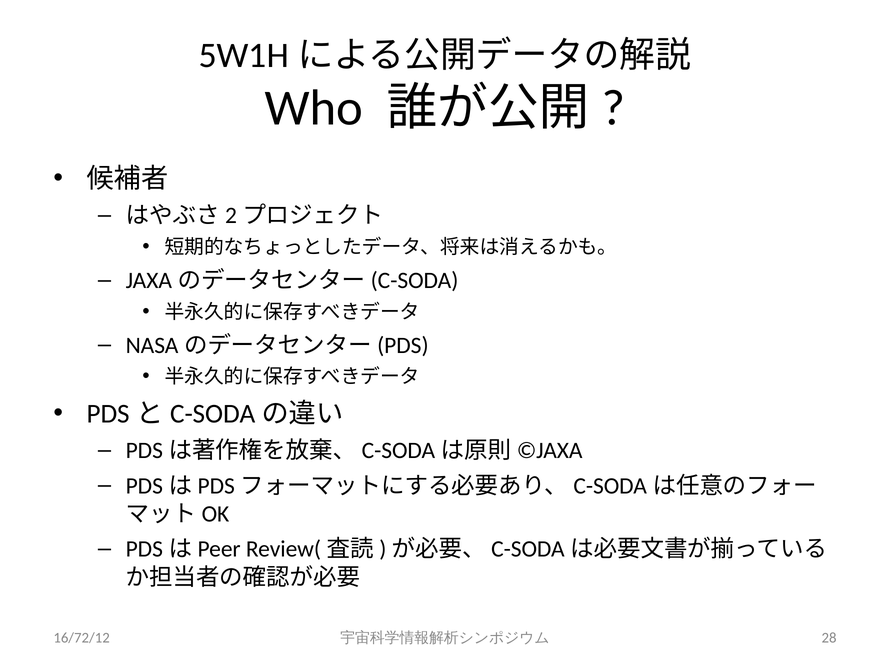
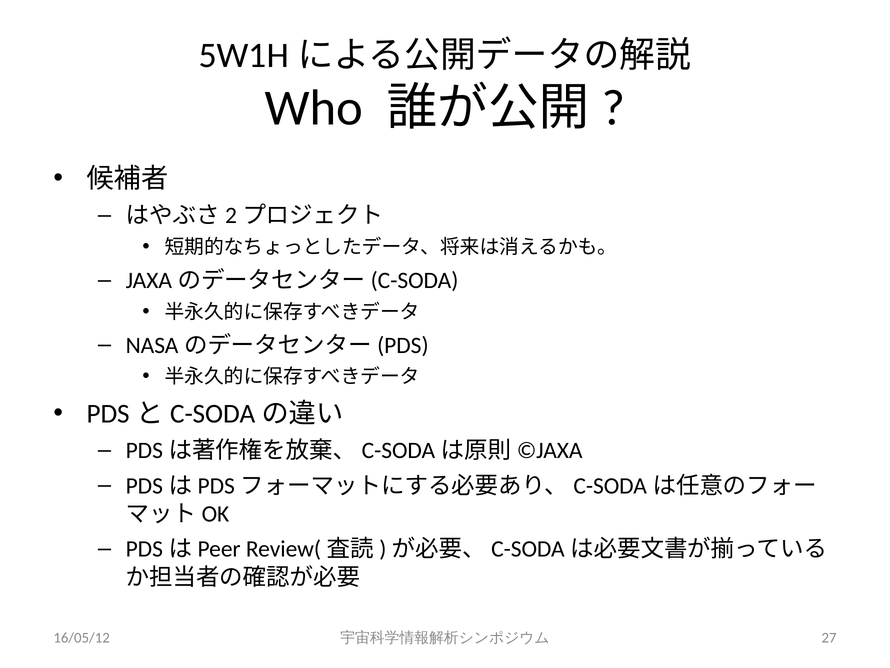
16/72/12: 16/72/12 -> 16/05/12 (82, 637)
28: 28 -> 27 (829, 637)
